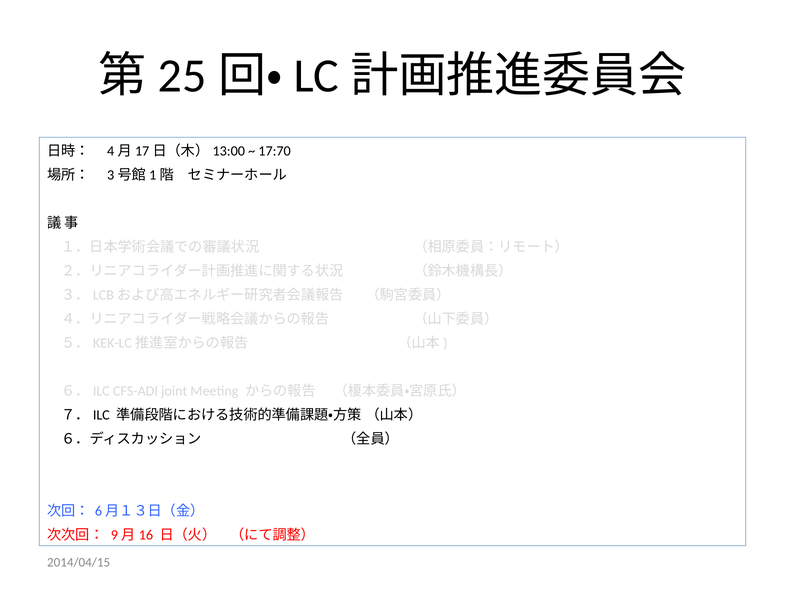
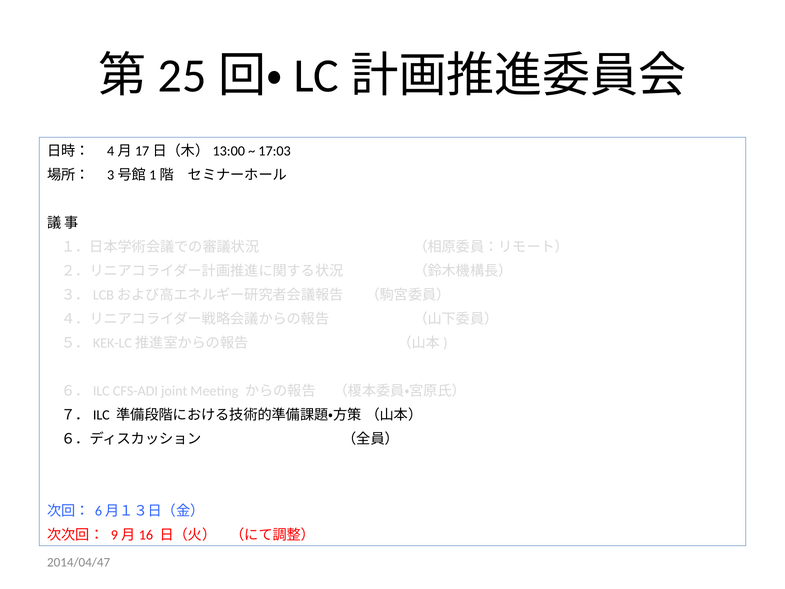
17:70: 17:70 -> 17:03 (275, 151)
2014/04/15: 2014/04/15 -> 2014/04/47 (79, 562)
